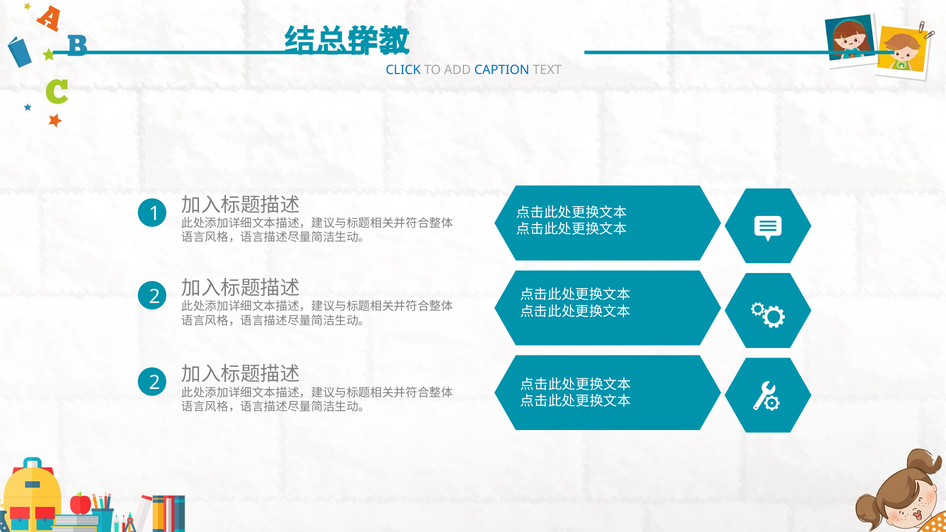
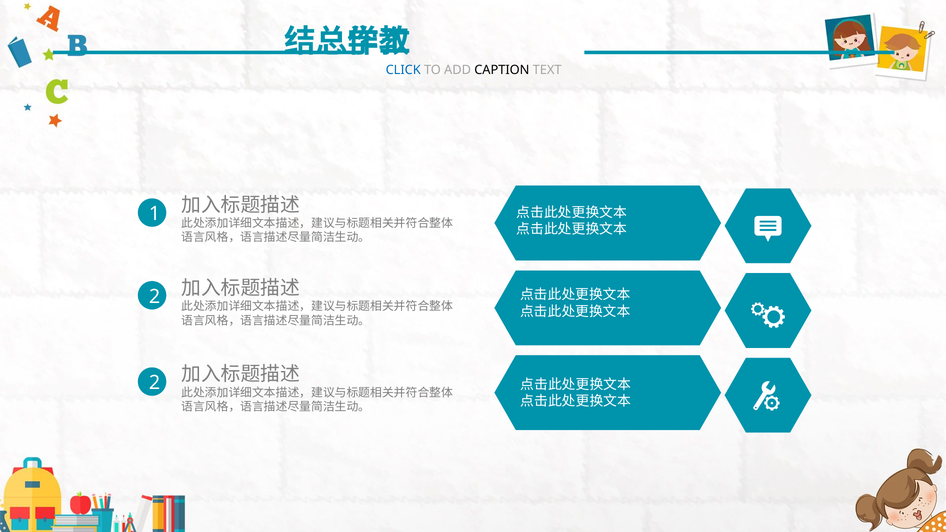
CAPTION colour: blue -> black (502, 70)
